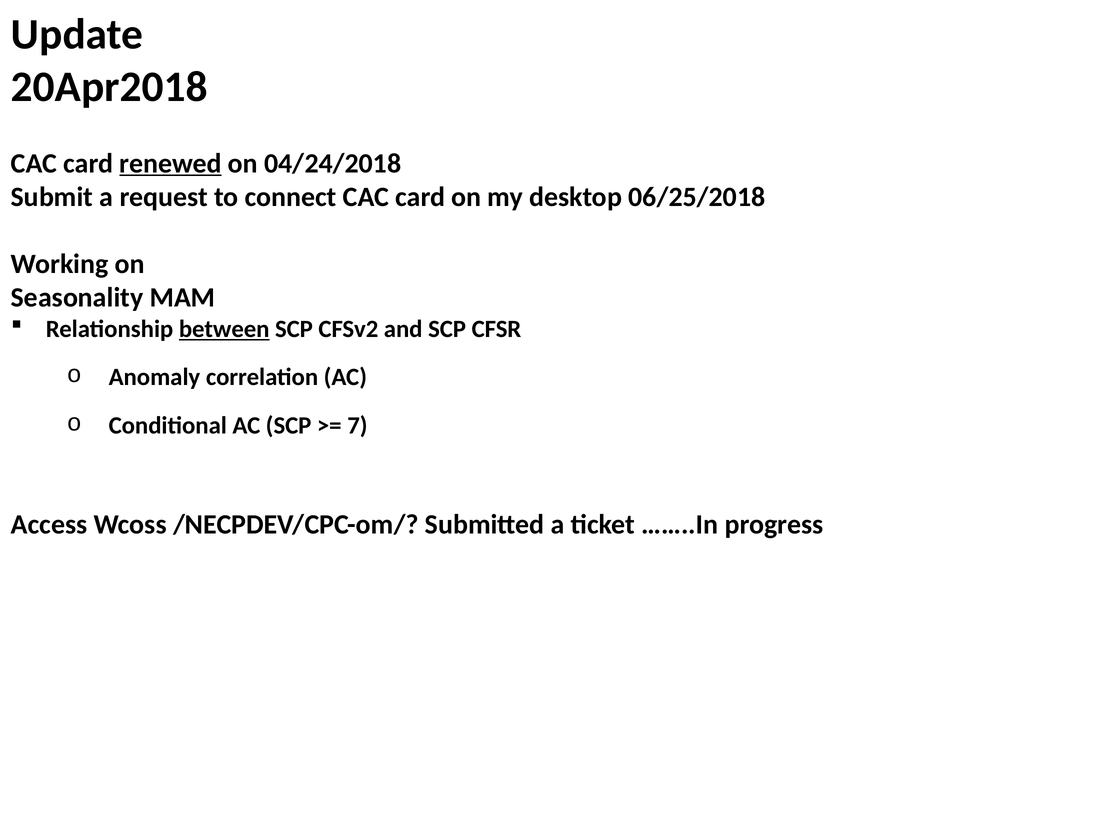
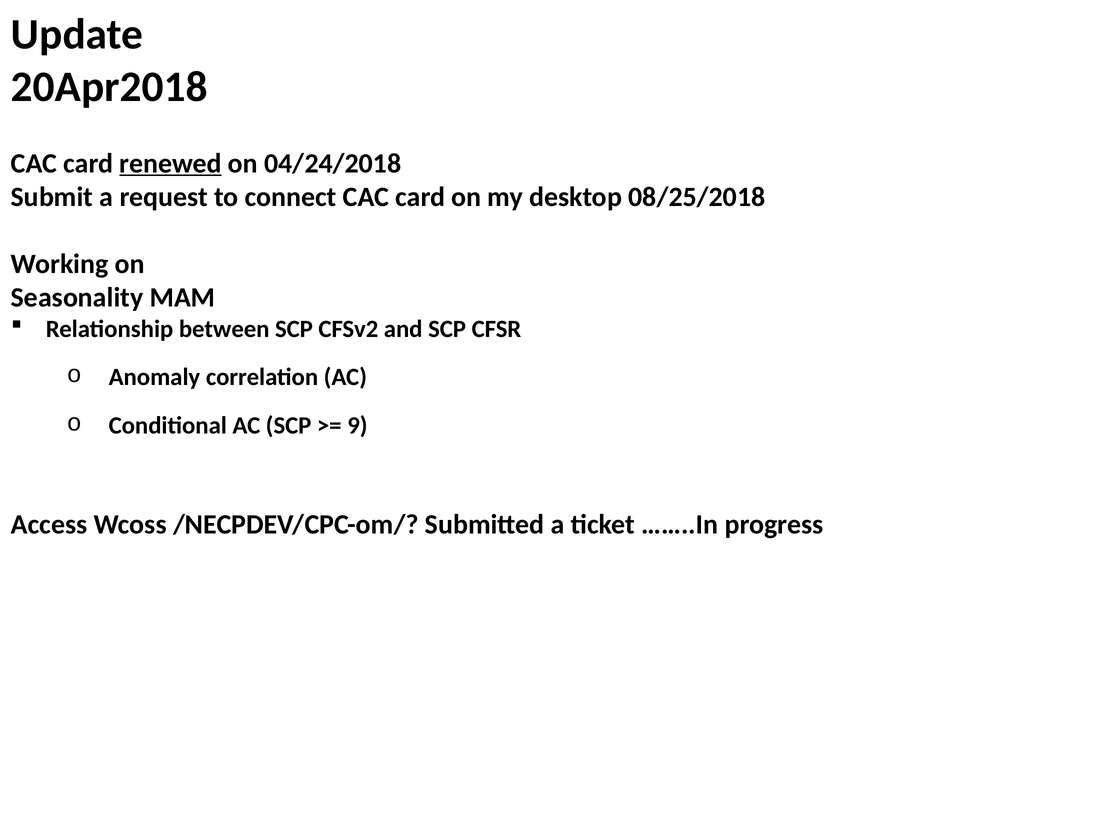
06/25/2018: 06/25/2018 -> 08/25/2018 (697, 197)
between underline: present -> none (224, 329)
7: 7 -> 9 (357, 426)
